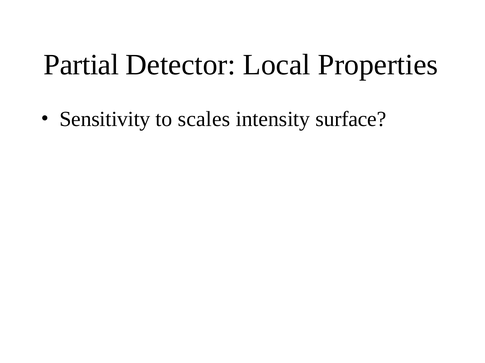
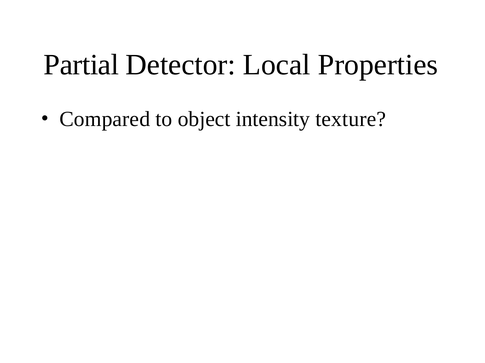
Sensitivity: Sensitivity -> Compared (105, 119)
scales: scales -> object (204, 119)
surface: surface -> texture (351, 119)
